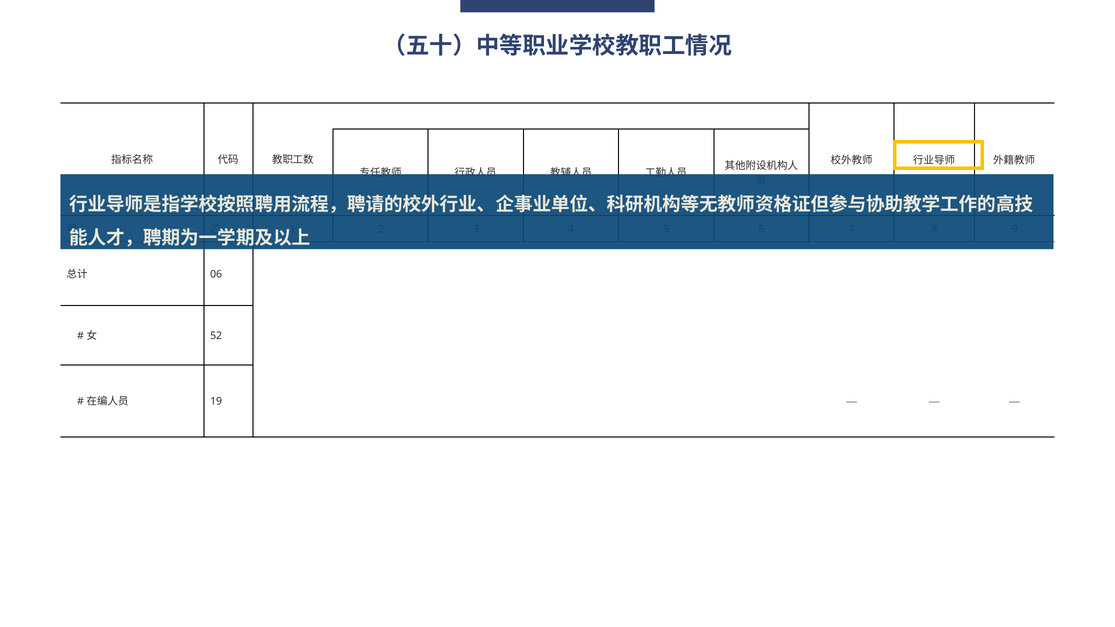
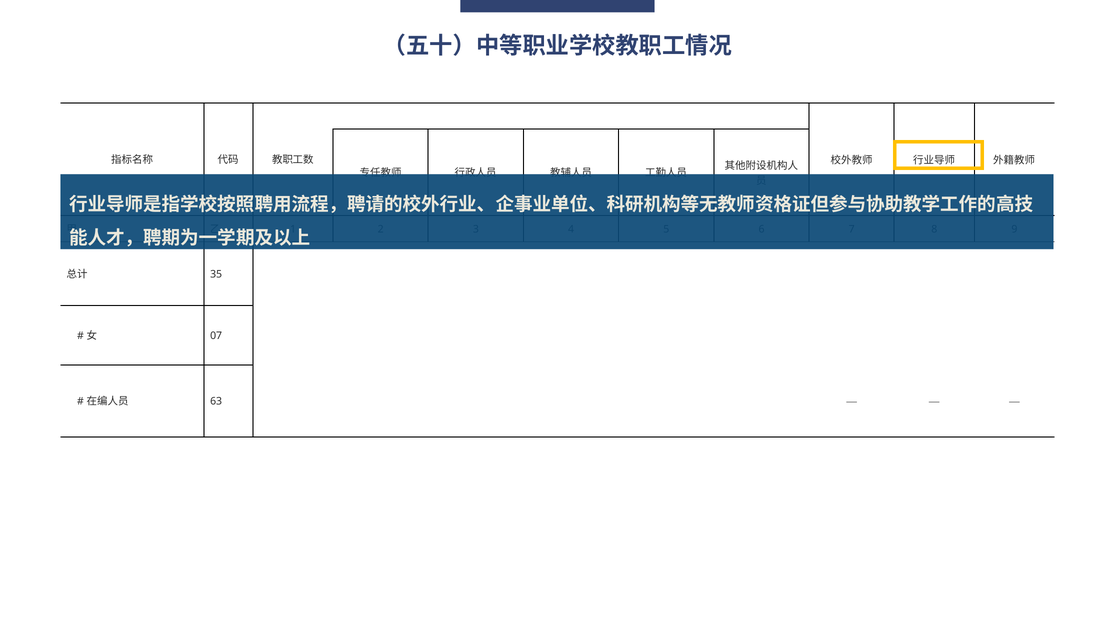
06: 06 -> 35 (216, 274)
52: 52 -> 07 (216, 336)
19: 19 -> 63 (216, 402)
